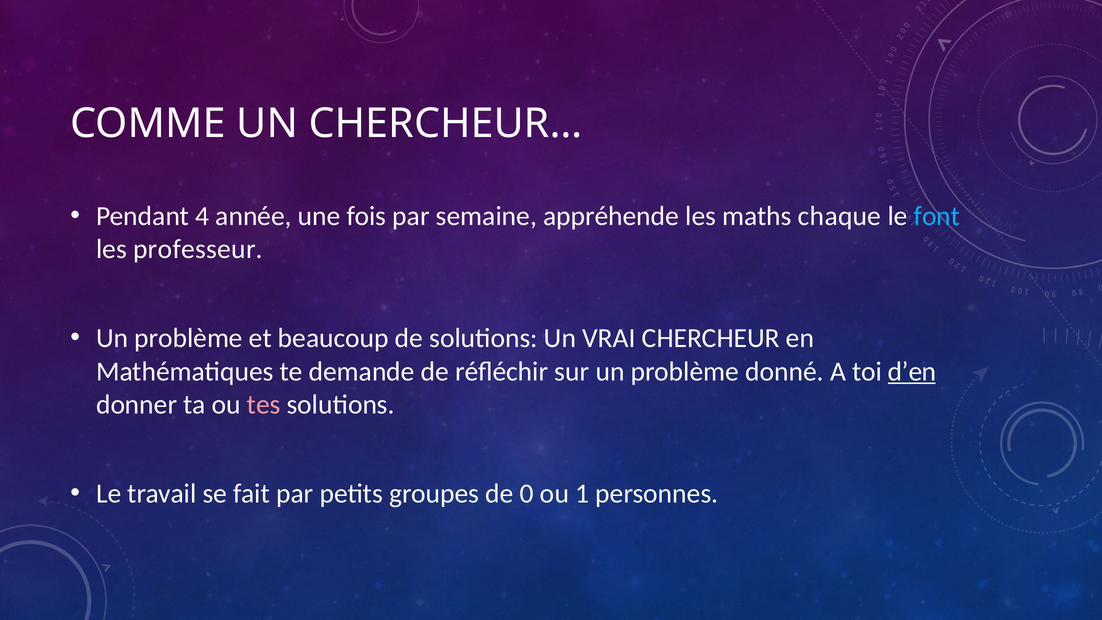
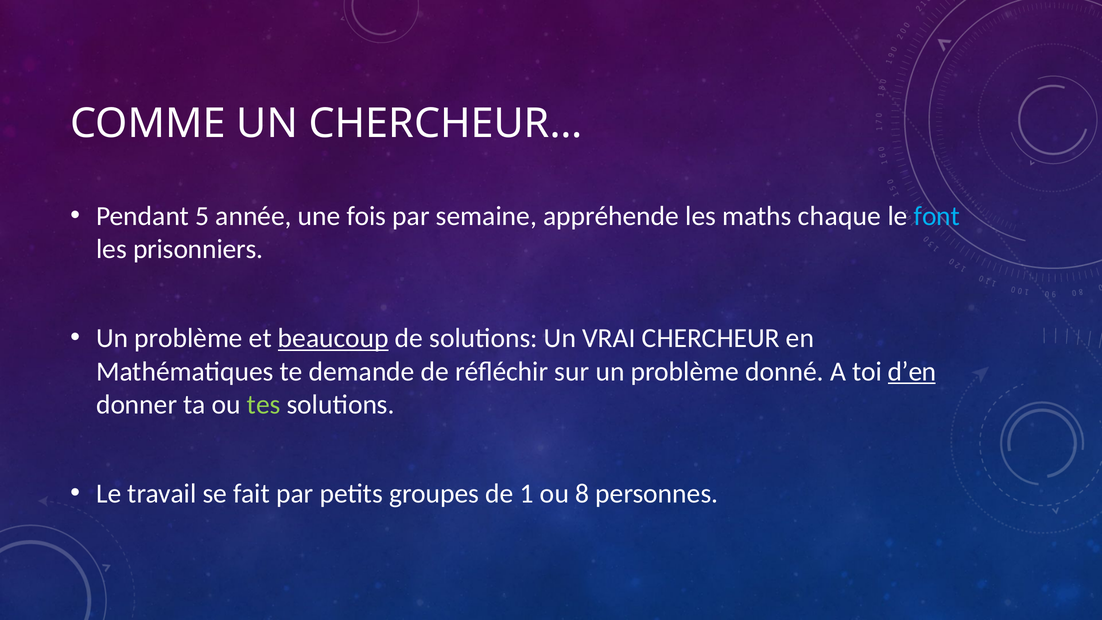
4: 4 -> 5 (202, 216)
professeur: professeur -> prisonniers (198, 249)
beaucoup underline: none -> present (333, 338)
tes colour: pink -> light green (264, 404)
0: 0 -> 1 (527, 494)
1: 1 -> 8 (582, 494)
